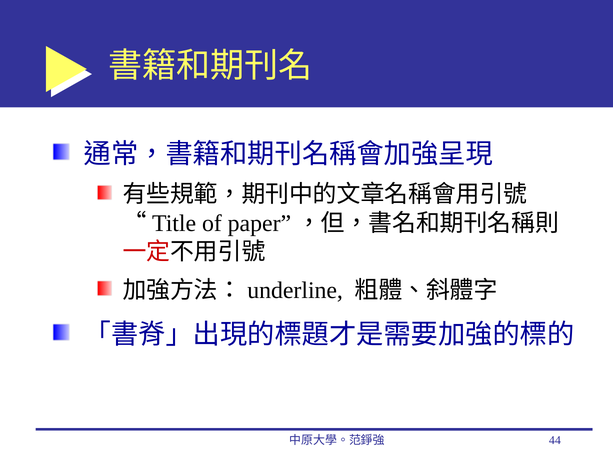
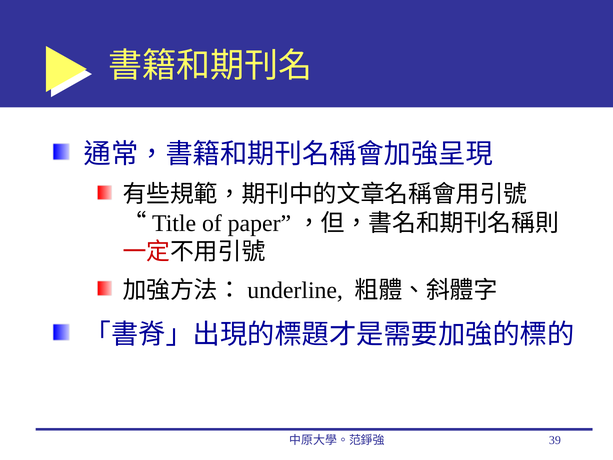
44: 44 -> 39 (555, 440)
